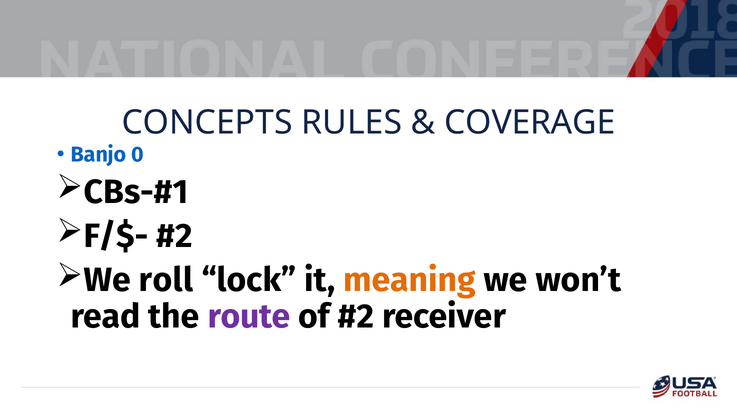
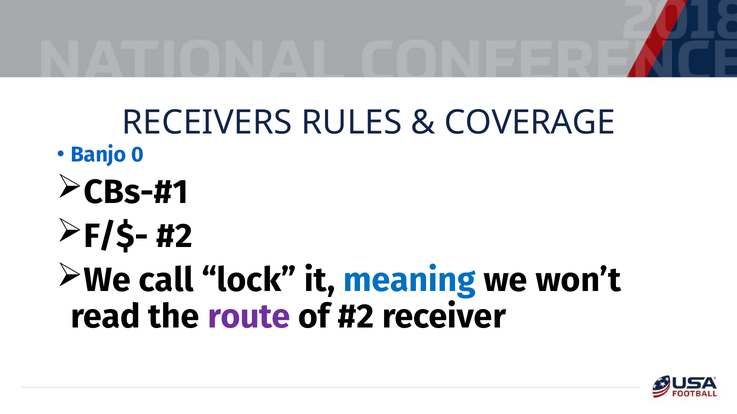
CONCEPTS: CONCEPTS -> RECEIVERS (207, 123)
roll: roll -> call (166, 281)
meaning colour: orange -> blue (409, 281)
